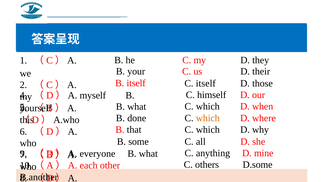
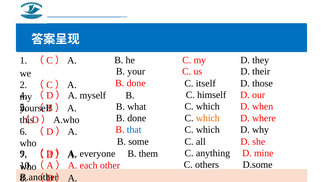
itself: itself -> done (136, 83)
that colour: black -> blue (134, 130)
everyone B what: what -> them (148, 153)
